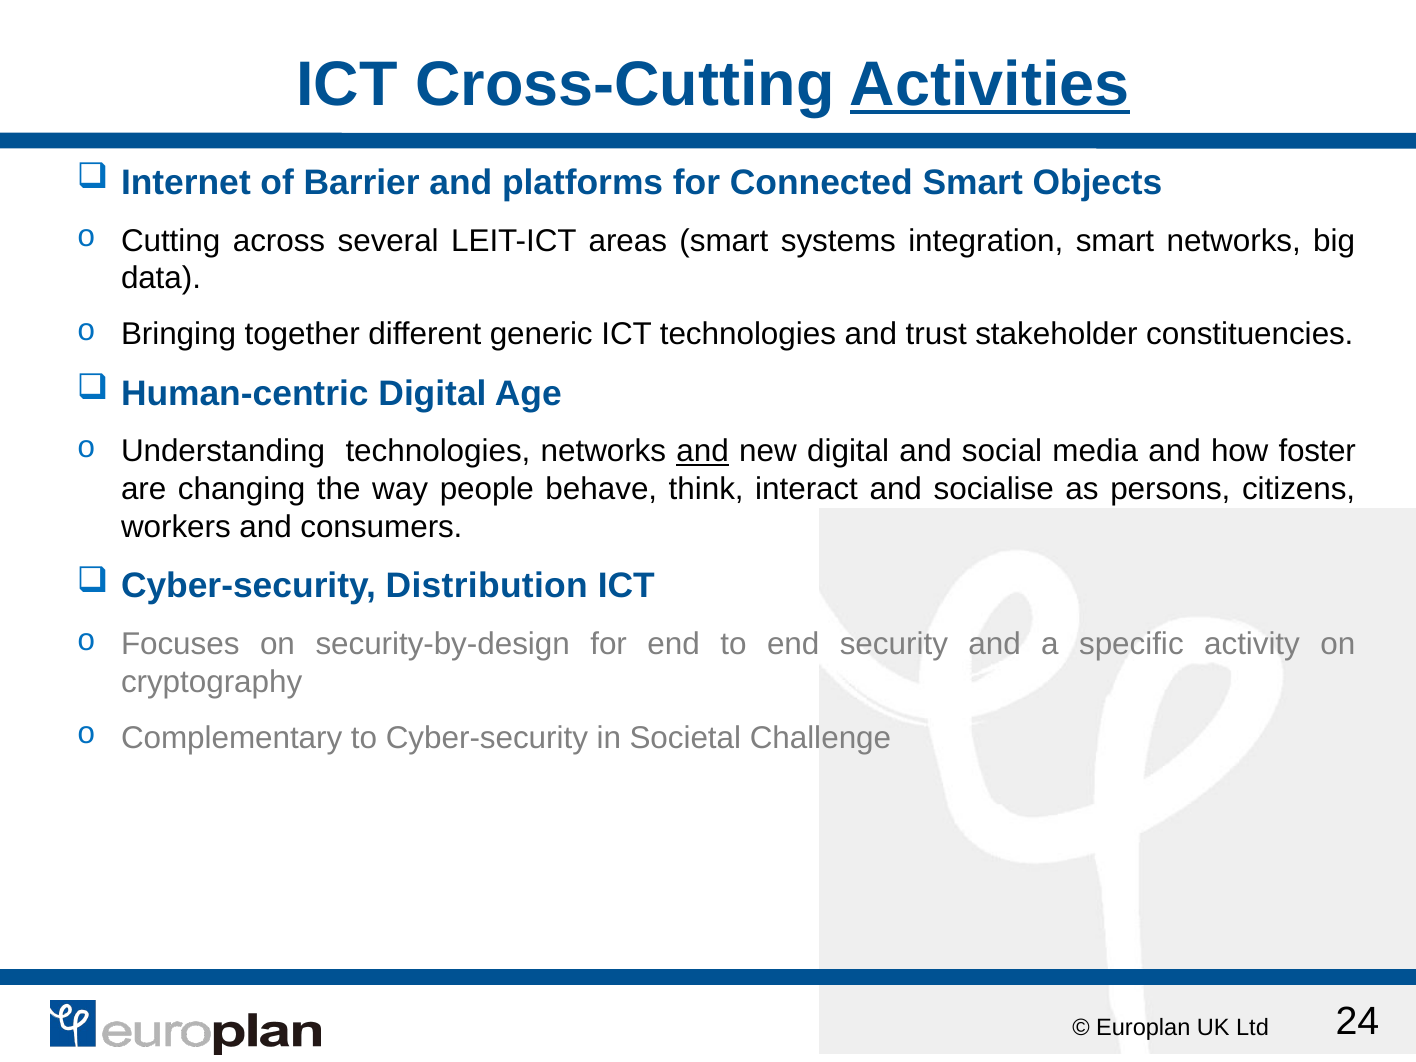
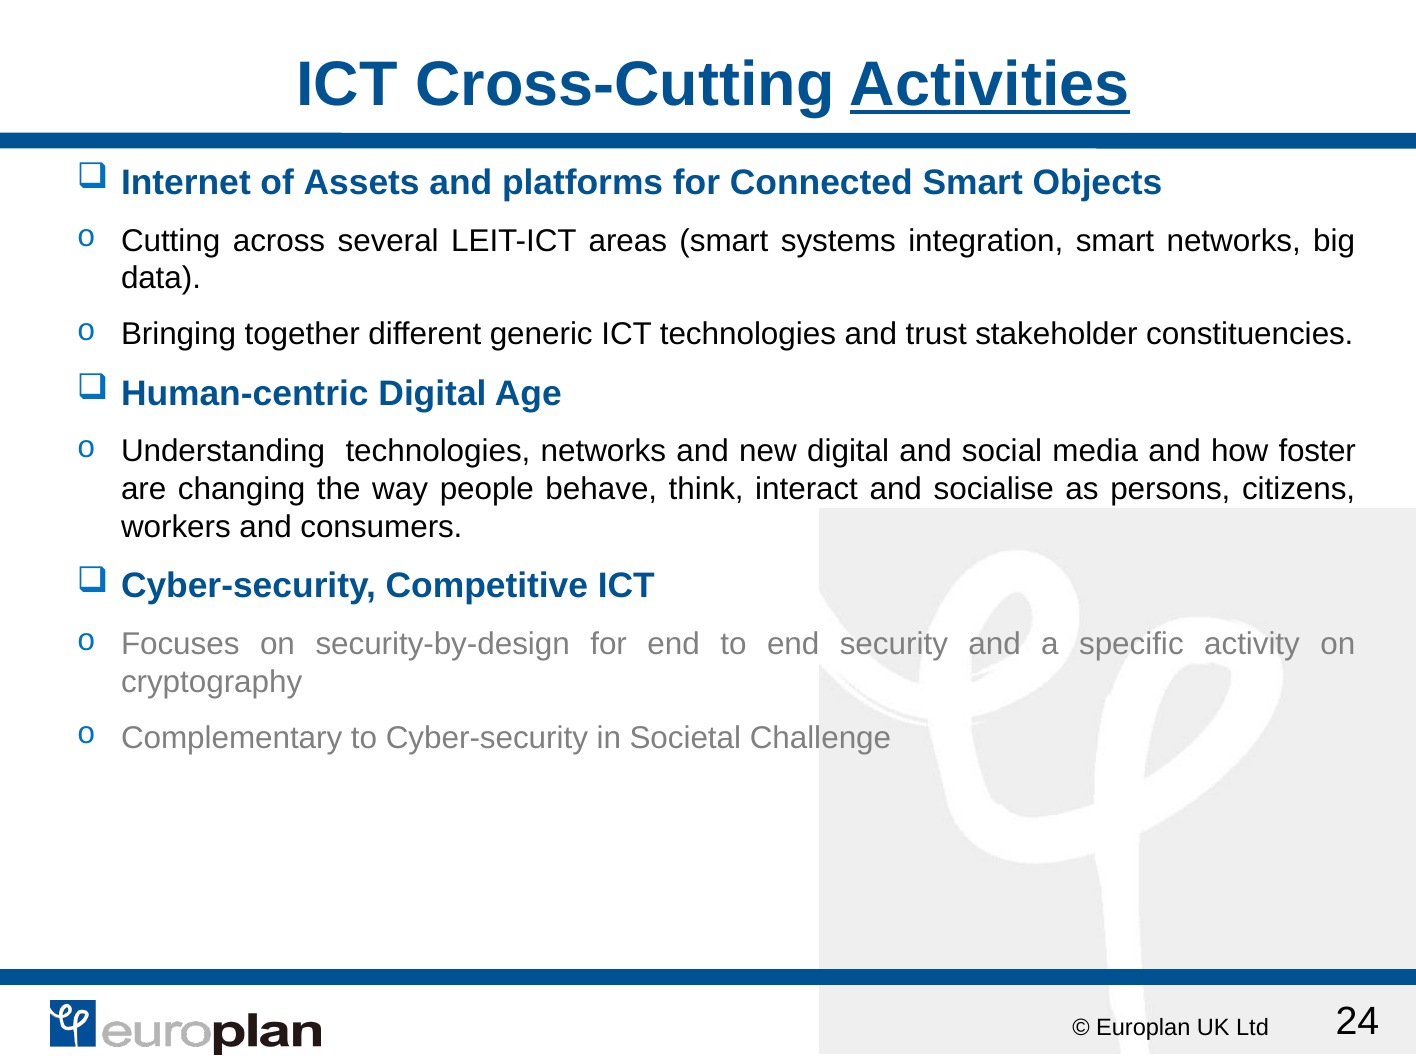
Barrier: Barrier -> Assets (362, 183)
and underline: present -> none (703, 451)
Distribution: Distribution -> Competitive (487, 586)
